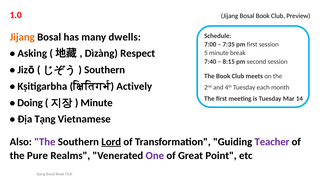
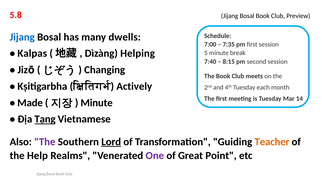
1.0: 1.0 -> 5.8 (16, 15)
Jijang colour: orange -> blue (22, 37)
Asking: Asking -> Kalpas (32, 53)
Respect: Respect -> Helping (138, 53)
Southern: Southern -> Changing (105, 70)
Doing: Doing -> Made (30, 103)
Tạng underline: none -> present (45, 119)
Teacher colour: purple -> orange (272, 142)
Pure: Pure -> Help (37, 156)
